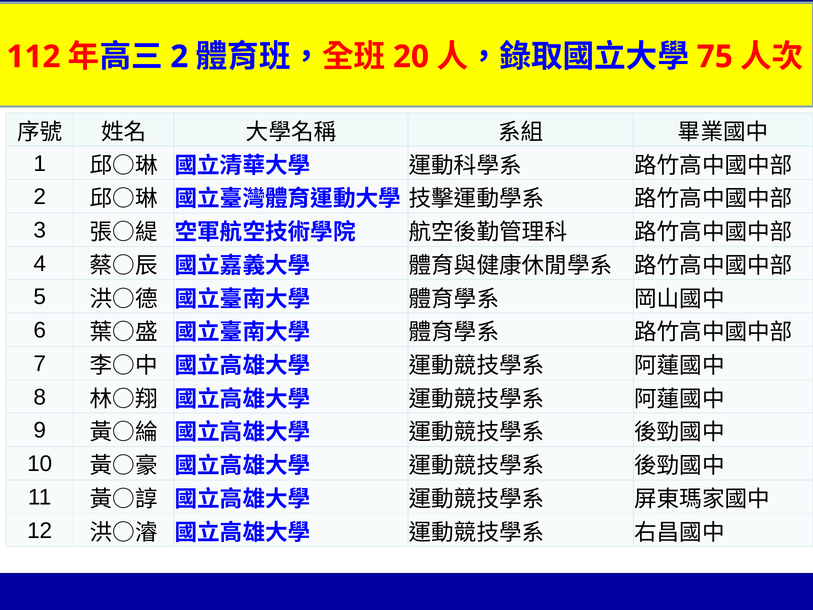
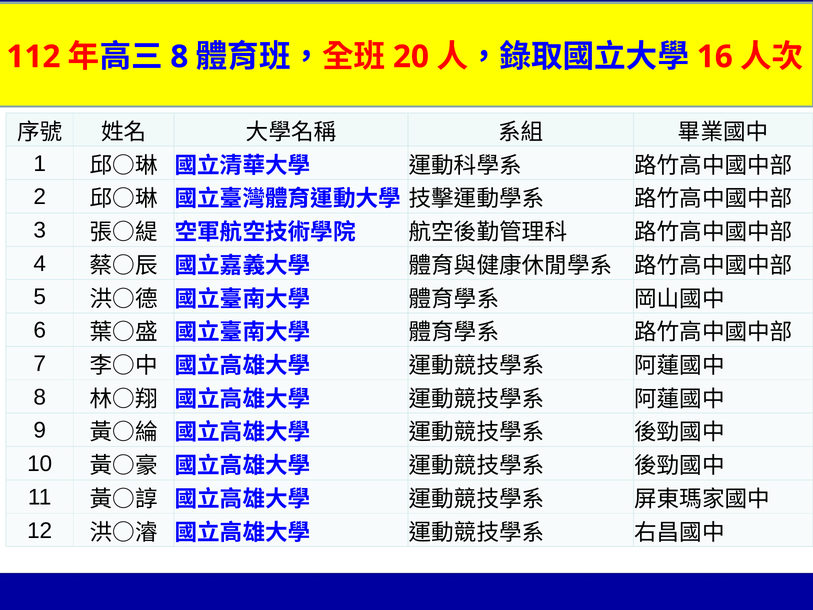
2: 2 -> 8 (179, 57)
75: 75 -> 16 (715, 57)
